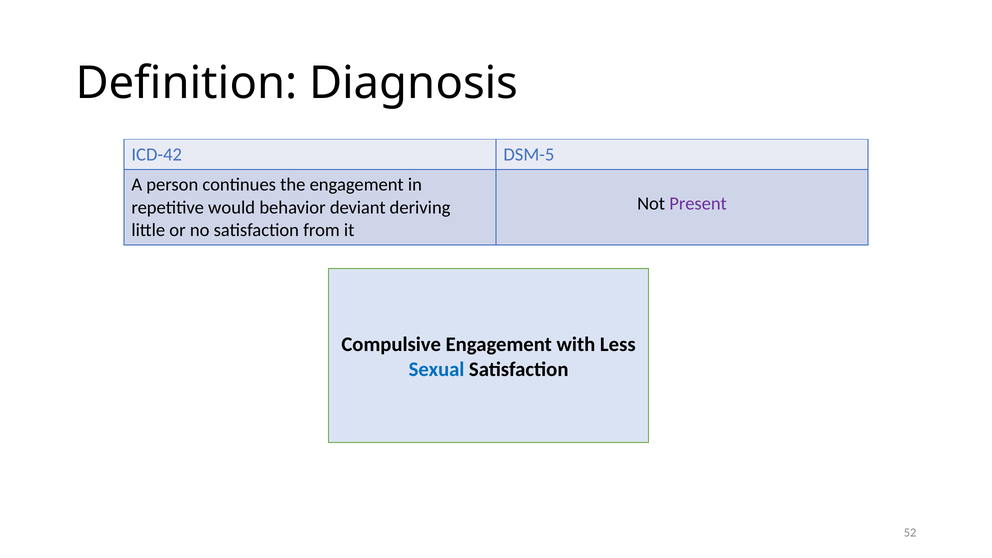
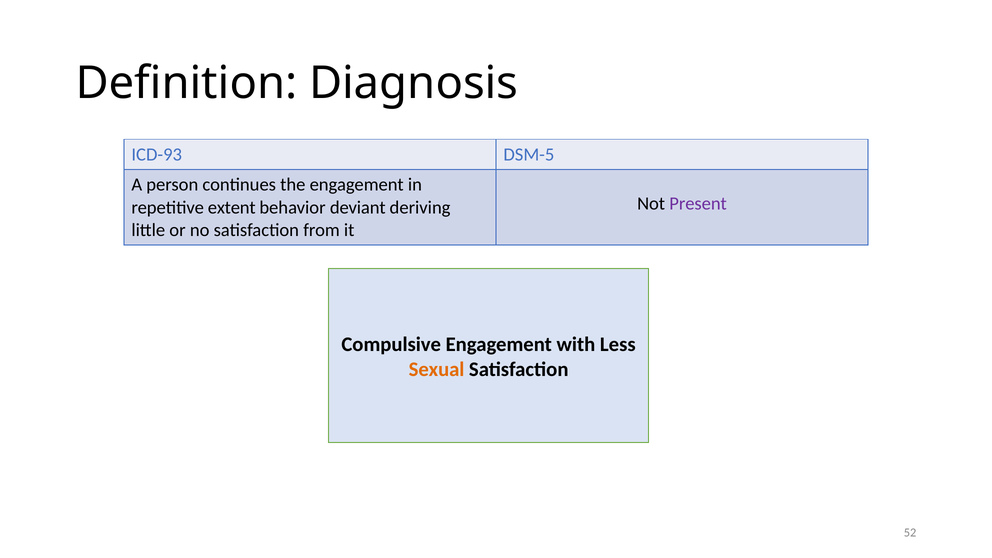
ICD-42: ICD-42 -> ICD-93 (157, 155)
would: would -> extent (232, 207)
Sexual colour: blue -> orange (437, 369)
